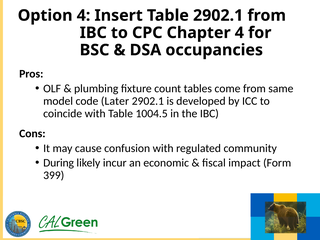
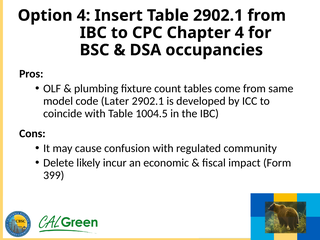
During: During -> Delete (59, 163)
